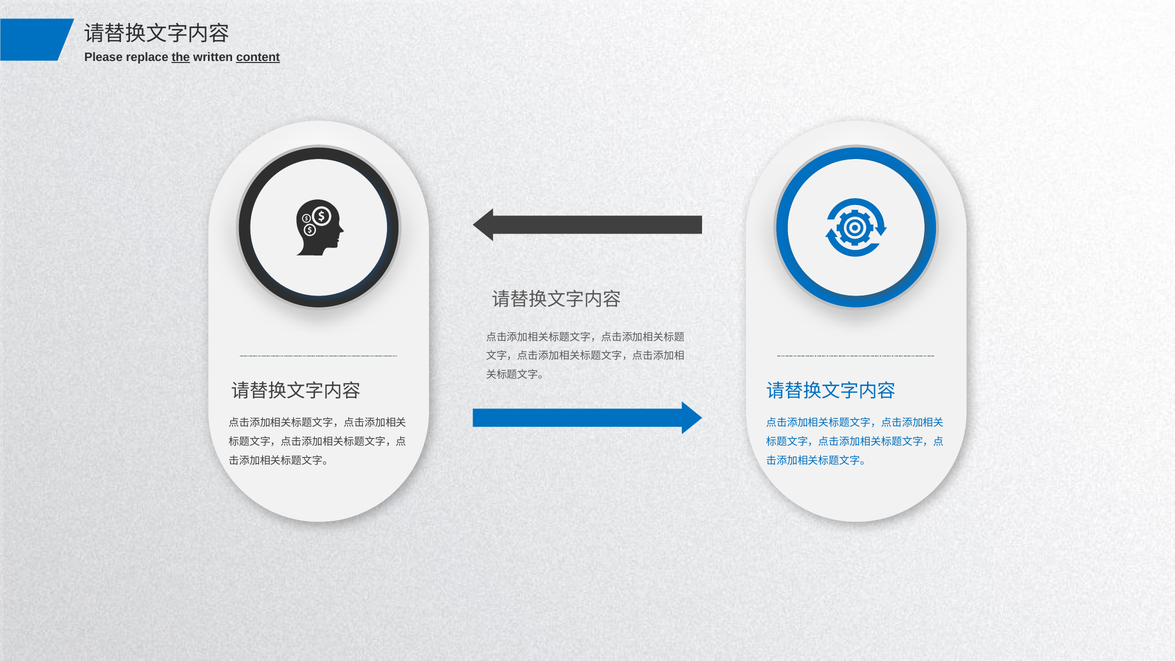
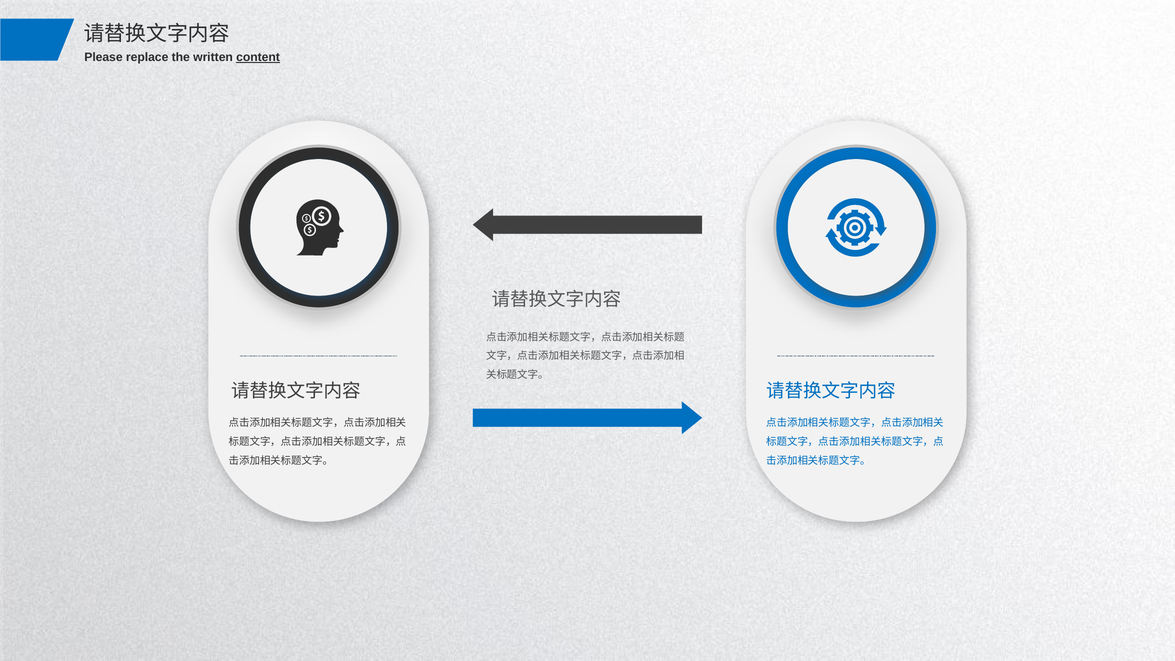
the underline: present -> none (181, 57)
